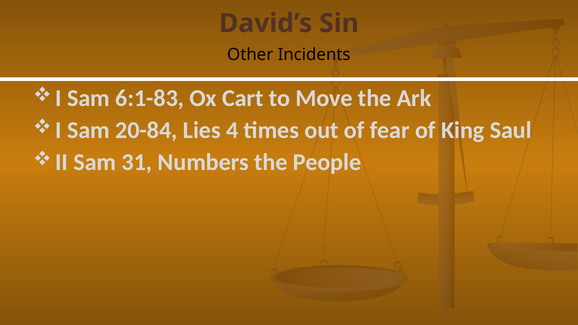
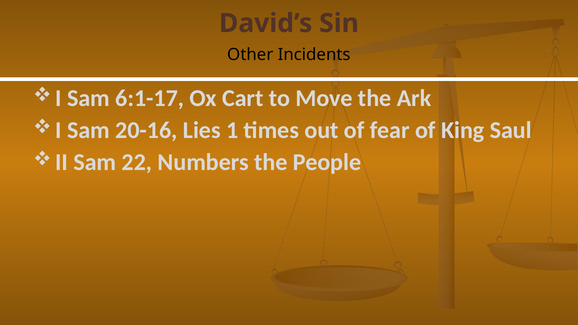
6:1-83: 6:1-83 -> 6:1-17 (150, 98)
20-84: 20-84 -> 20-16 (146, 130)
4: 4 -> 1 (232, 130)
31: 31 -> 22 (137, 162)
